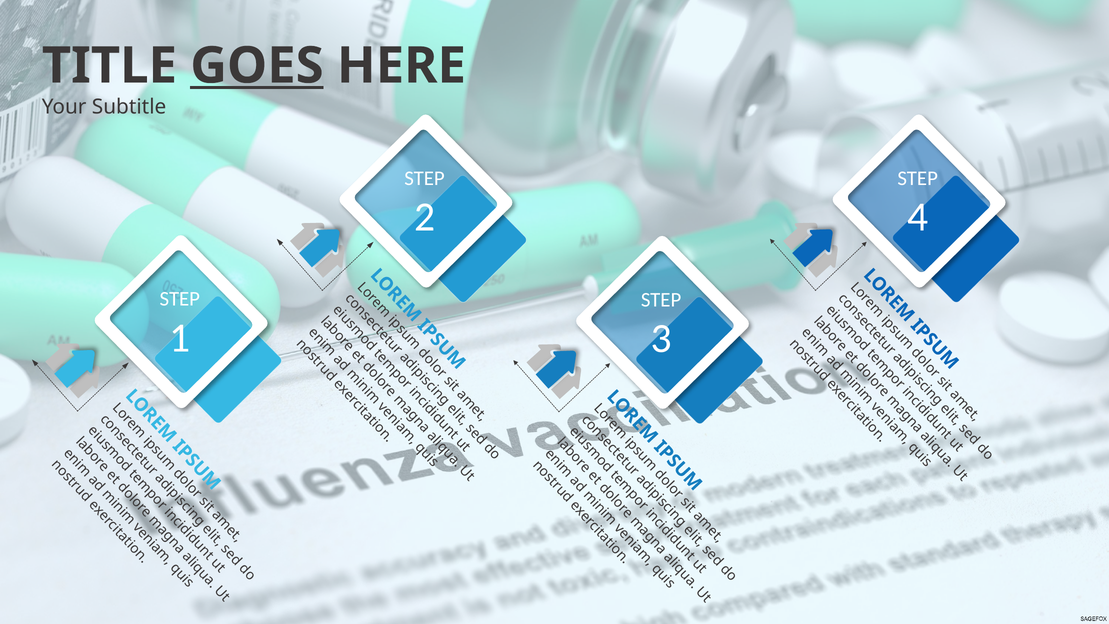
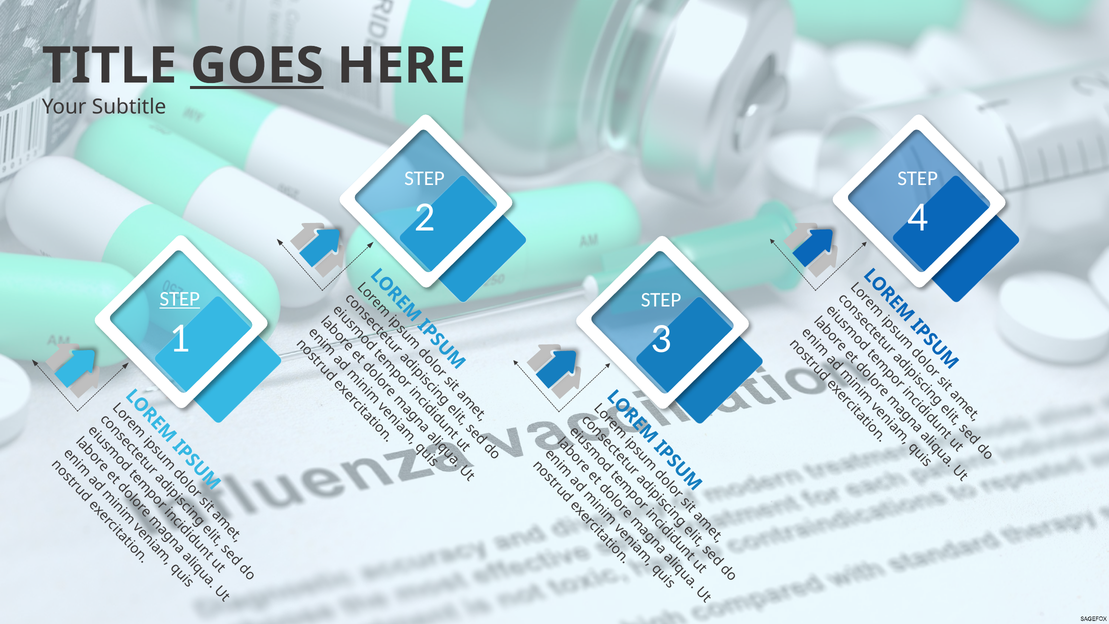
STEP underline: none -> present (180, 299)
